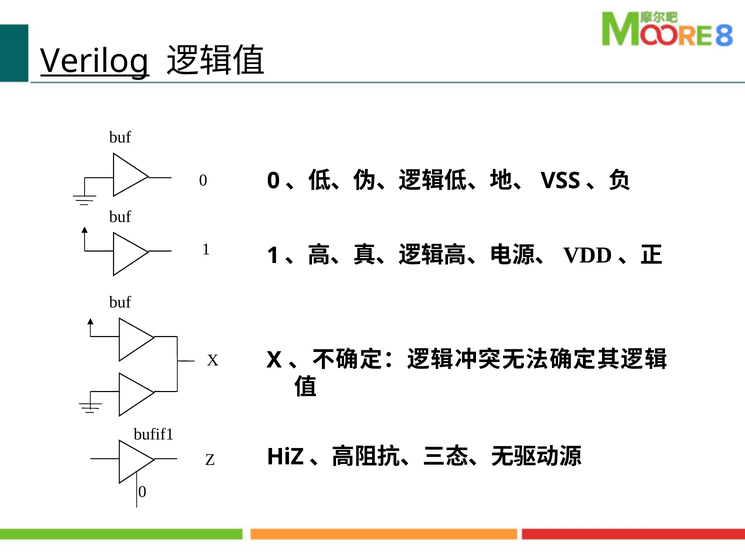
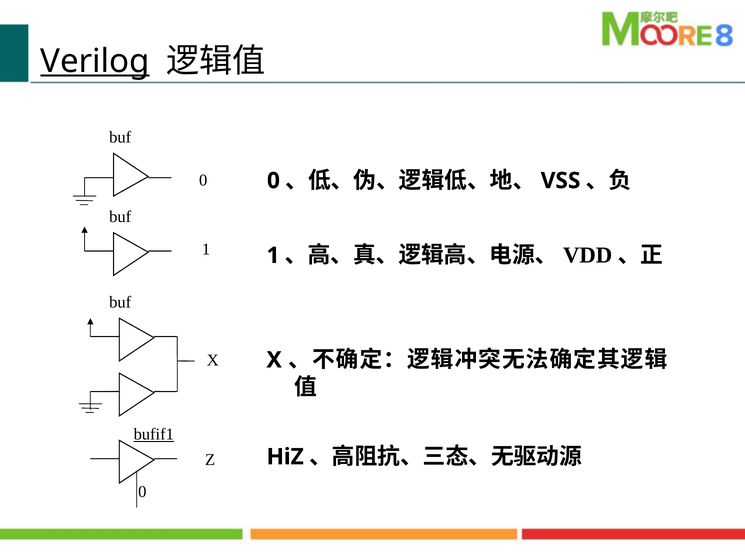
bufif1 underline: none -> present (154, 434)
